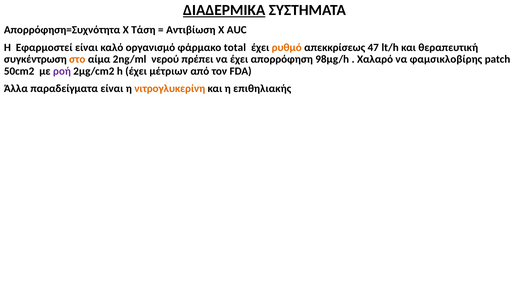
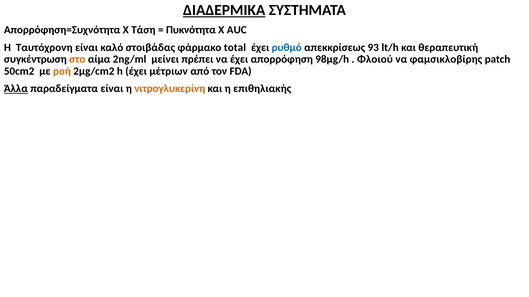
Αντιβίωση: Αντιβίωση -> Πυκνότητα (191, 30)
Εφαρμοστεί: Εφαρμοστεί -> Ταυτόχρονη (44, 47)
οργανισμό: οργανισμό -> στοιβάδας (150, 47)
ρυθμό colour: orange -> blue (287, 47)
47: 47 -> 93 (373, 47)
νερού: νερού -> μείνει (165, 59)
Χαλαρό: Χαλαρό -> Φλοιού (375, 59)
ροή colour: purple -> orange (62, 71)
Άλλα underline: none -> present (16, 89)
